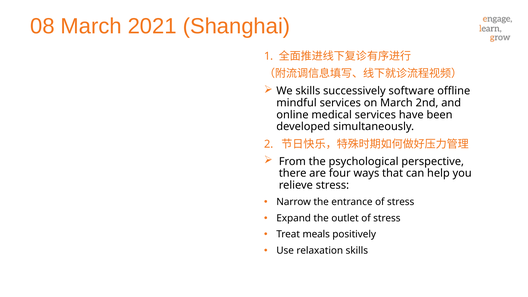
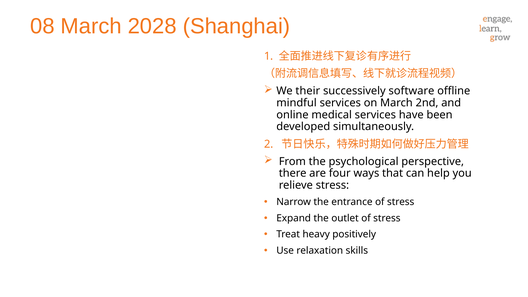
2021: 2021 -> 2028 (152, 26)
We skills: skills -> their (308, 91)
meals: meals -> heavy (316, 234)
